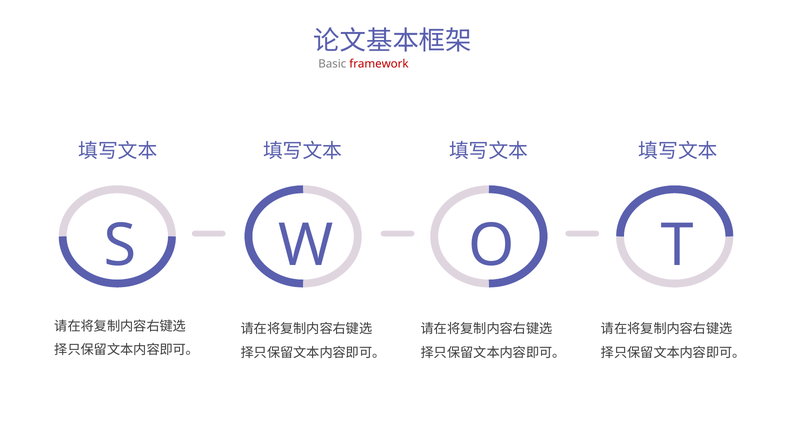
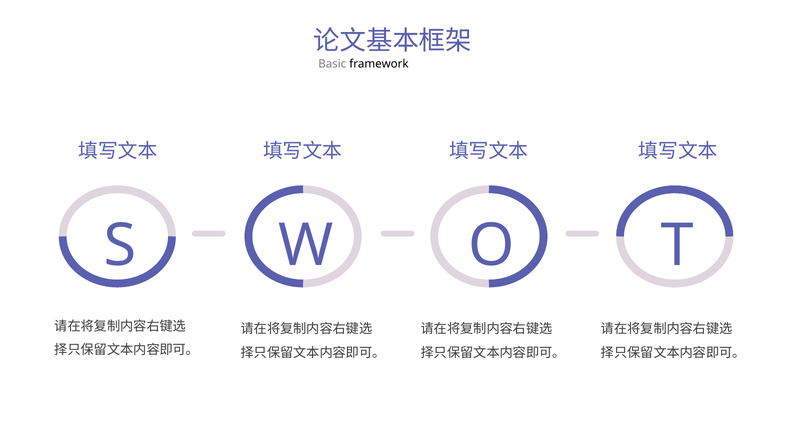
framework colour: red -> black (379, 64)
